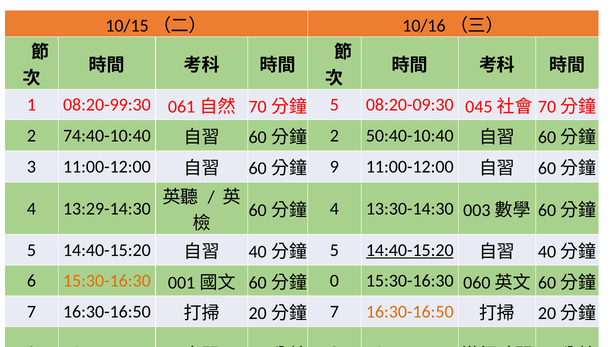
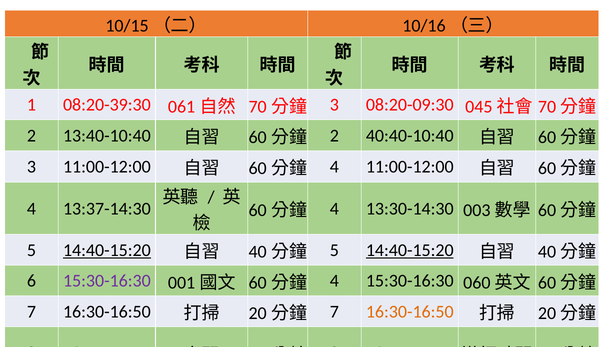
08:20-99:30: 08:20-99:30 -> 08:20-39:30 (107, 105)
5: 5 -> 3 (334, 105)
74:40-10:40: 74:40-10:40 -> 13:40-10:40 (107, 135)
50:40-10:40: 50:40-10:40 -> 40:40-10:40 (410, 135)
9: 9 -> 4 (334, 166)
13:29-14:30: 13:29-14:30 -> 13:37-14:30 (107, 208)
14:40-15:20 underline: none -> present (107, 250)
15:30-16:30 colour: orange -> purple (107, 280)
0: 0 -> 4 (334, 280)
